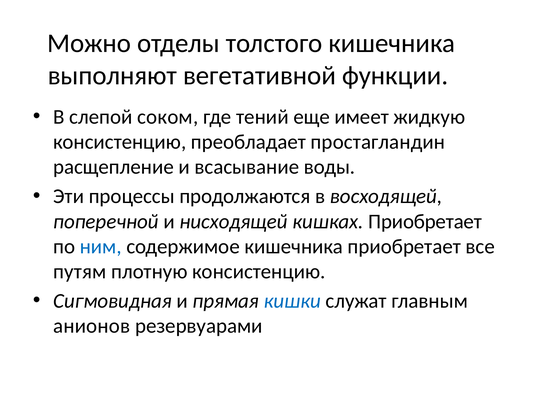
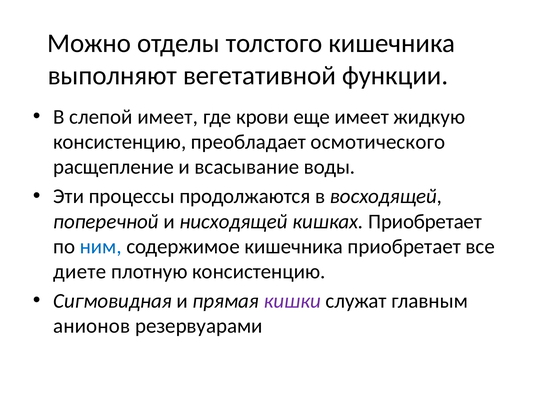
слепой соком: соком -> имеет (168, 117)
тений: тений -> крови (262, 117)
простагландин: простагландин -> осмотического (378, 142)
путям: путям -> диете (80, 272)
кишки colour: blue -> purple (292, 301)
